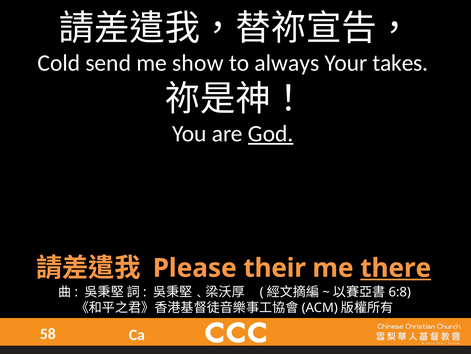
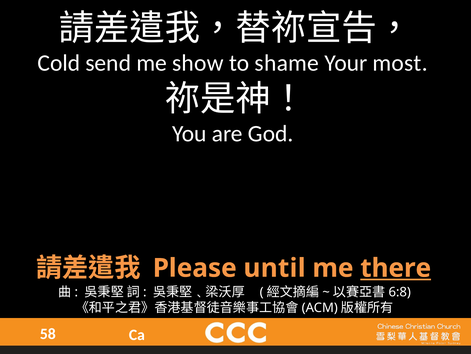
always: always -> shame (287, 63)
takes: takes -> most (400, 63)
God underline: present -> none (271, 133)
their: their -> until (274, 268)
